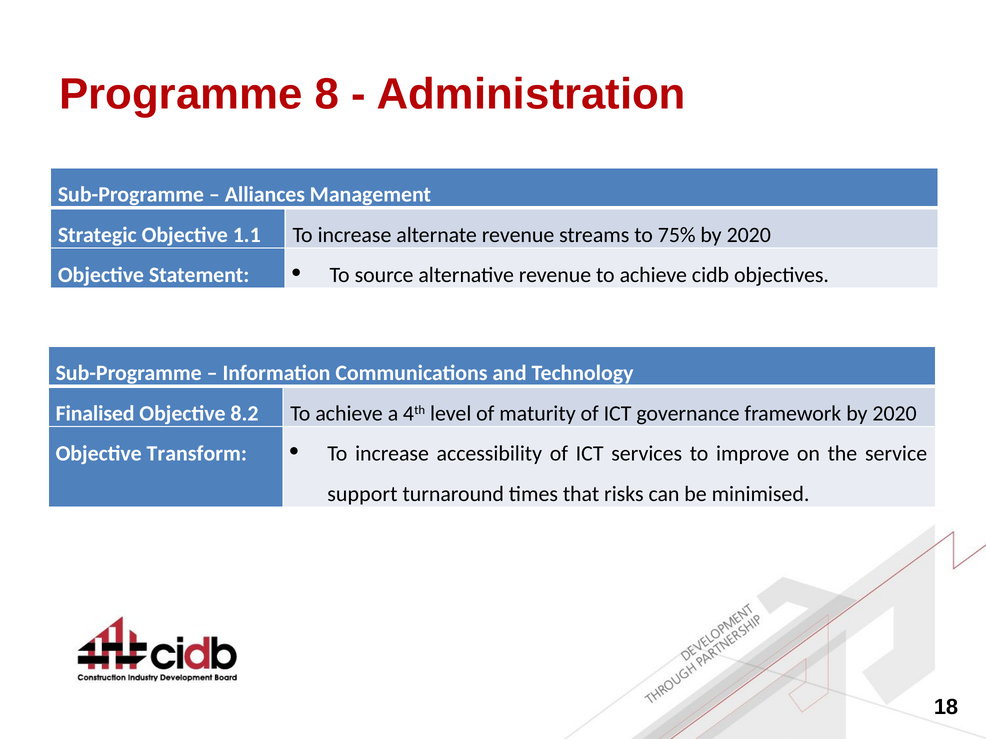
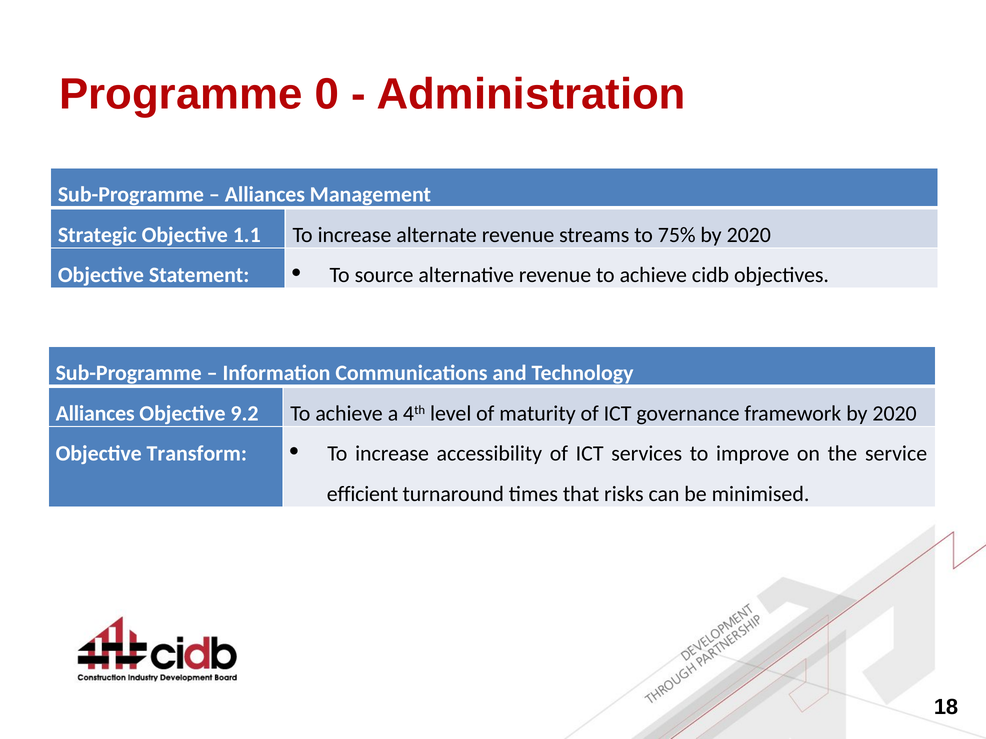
8: 8 -> 0 (327, 94)
Finalised: Finalised -> Alliances (95, 414)
8.2: 8.2 -> 9.2 (244, 414)
support: support -> efficient (363, 494)
